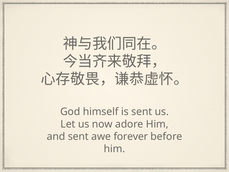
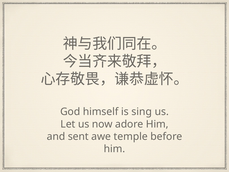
is sent: sent -> sing (142, 112)
forever: forever -> temple (131, 136)
